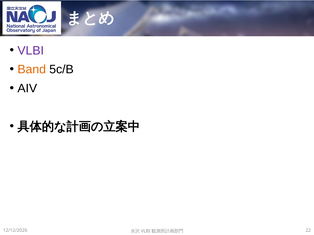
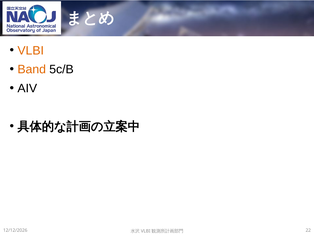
VLBI colour: purple -> orange (31, 51)
